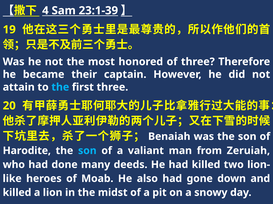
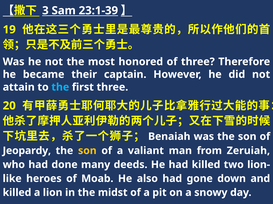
4: 4 -> 3 (45, 11)
Harodite: Harodite -> Jeopardy (27, 151)
son colour: light blue -> yellow (87, 151)
